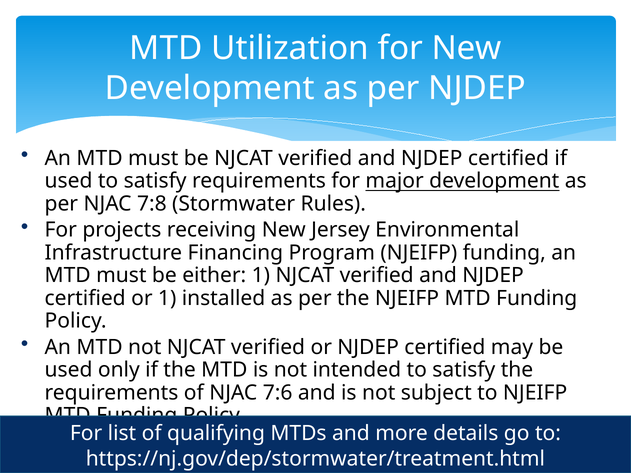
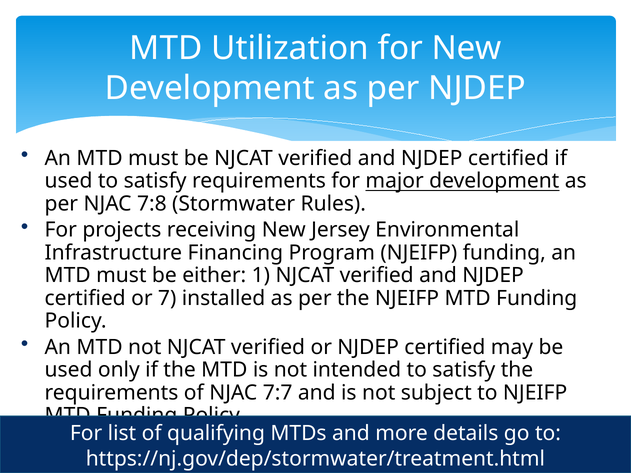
or 1: 1 -> 7 (167, 298)
7:6: 7:6 -> 7:7 (278, 393)
